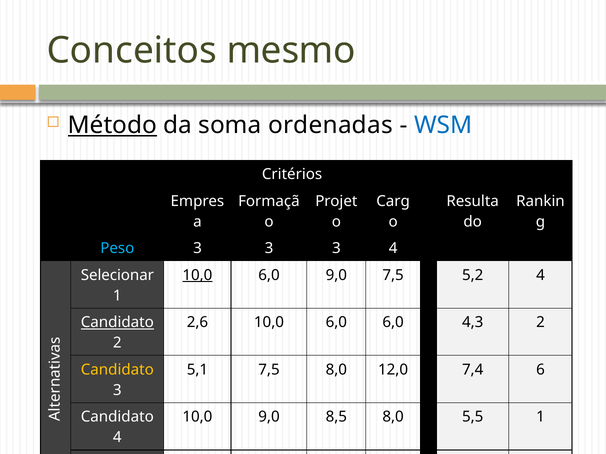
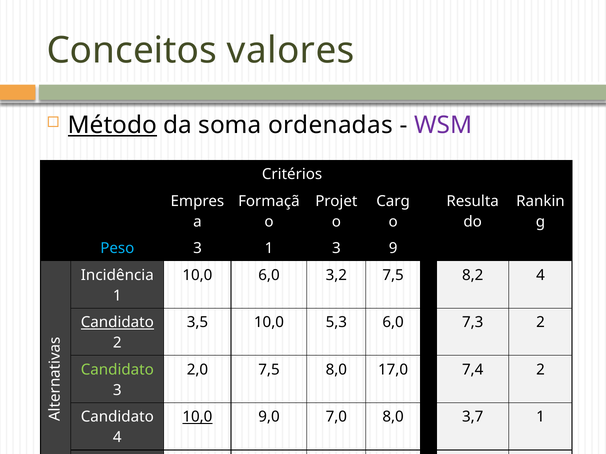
mesmo: mesmo -> valores (291, 51)
WSM colour: blue -> purple (443, 125)
3: 3 -> 1 (269, 249)
3 4: 4 -> 9 (393, 249)
Selecionar: Selecionar -> Incidência (117, 275)
10,0 underline: present -> none (197, 275)
6,0 9,0: 9,0 -> 3,2 (336, 275)
5,2: 5,2 -> 8,2 (473, 275)
2,6: 2,6 -> 3,5 (197, 323)
6,0: 6,0 -> 5,3 (336, 323)
4,3: 4,3 -> 7,3 (473, 323)
Candidato colour: yellow -> light green (117, 370)
5,1: 5,1 -> 2,0 (197, 370)
12,0: 12,0 -> 17,0 (393, 370)
7,4 6: 6 -> 2 (540, 370)
10,0 underline: none -> present (197, 417)
8,5: 8,5 -> 7,0 (336, 417)
5,5: 5,5 -> 3,7 (473, 417)
